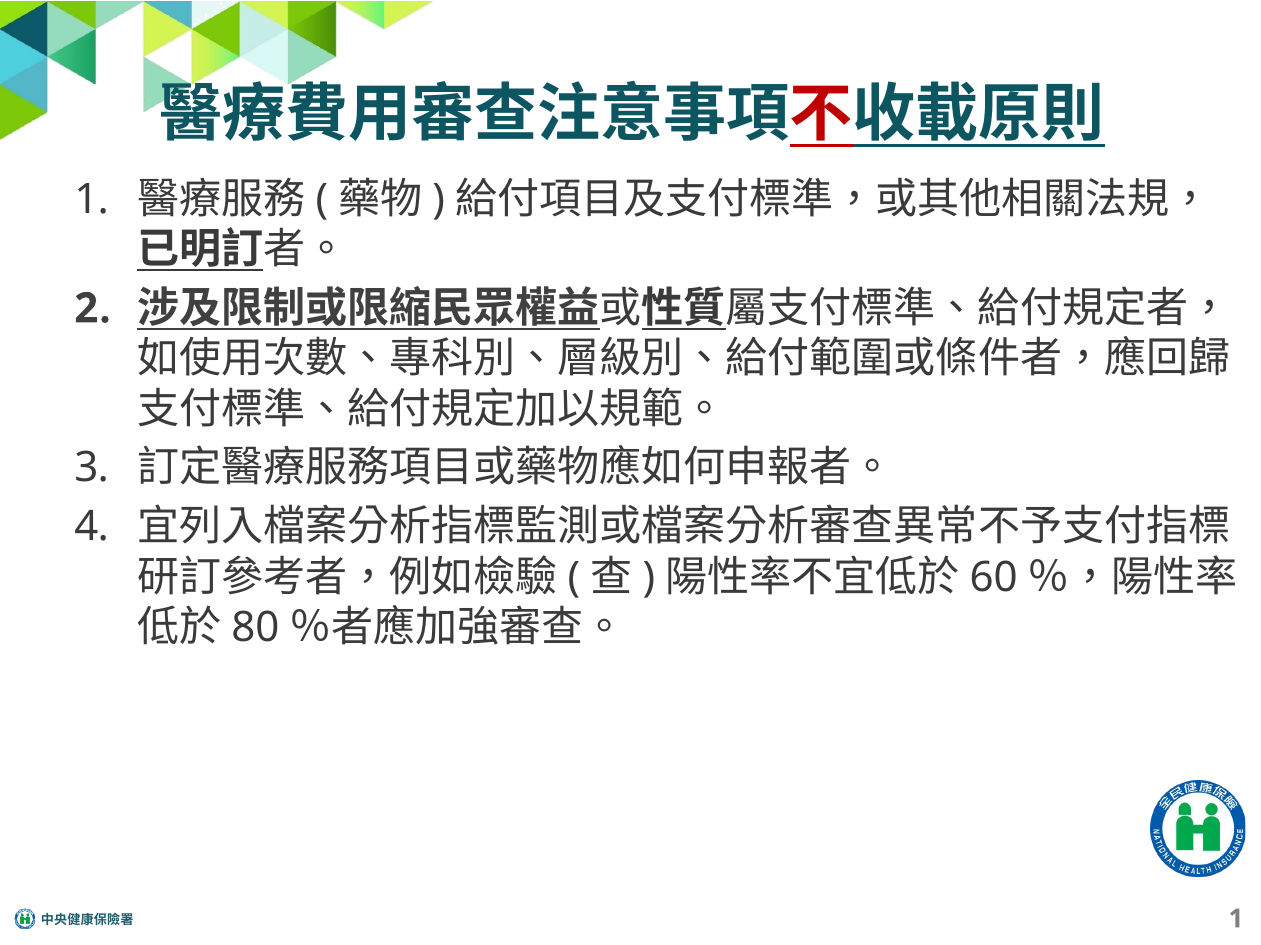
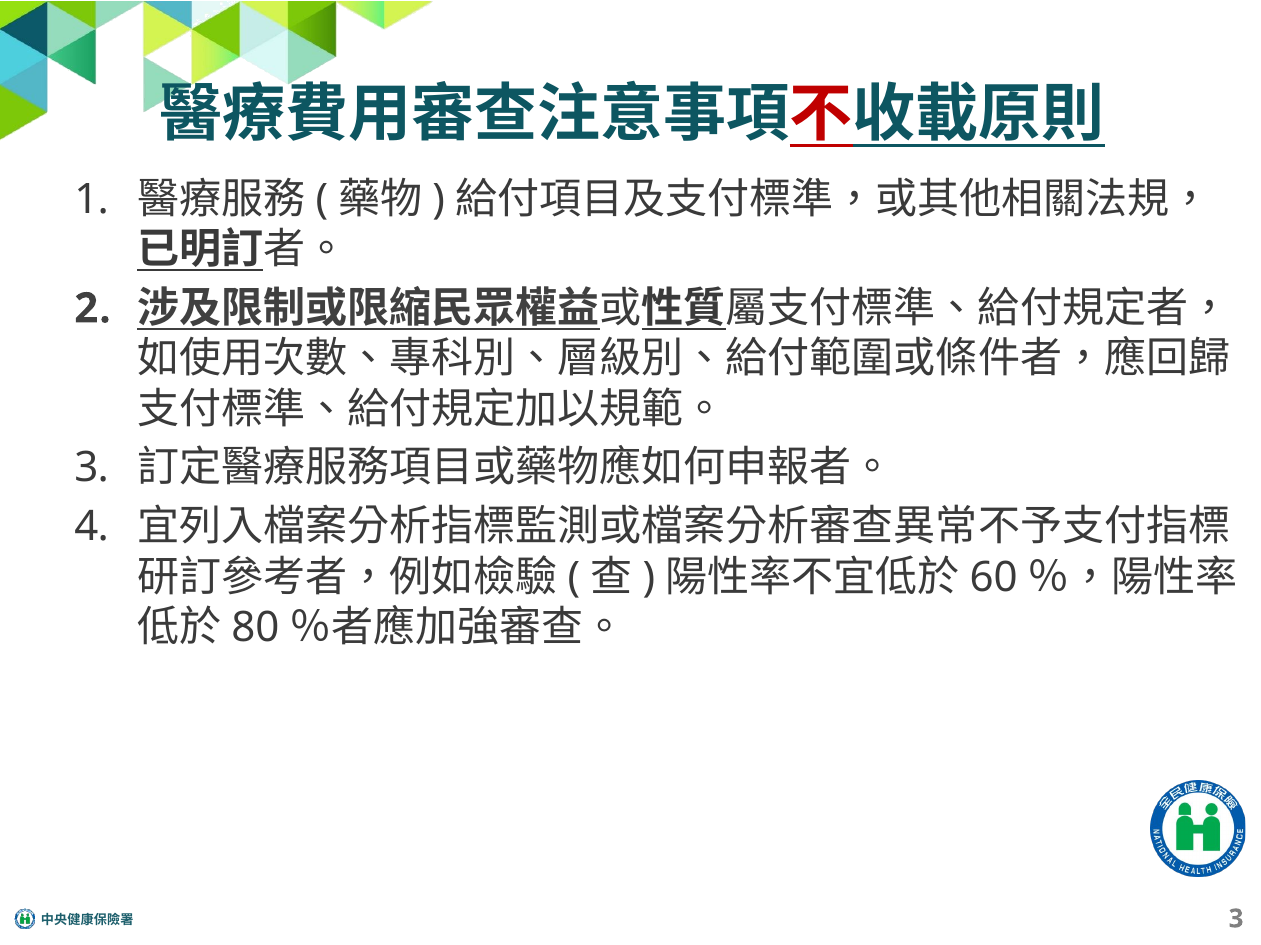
1: 1 -> 3 (1236, 919)
